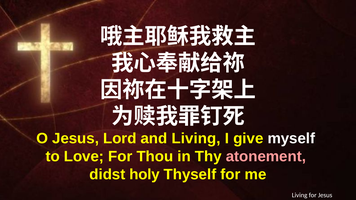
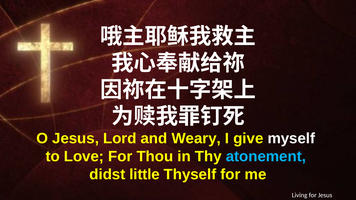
and Living: Living -> Weary (196, 139)
atonement colour: pink -> light blue (266, 157)
holy: holy -> little (145, 175)
